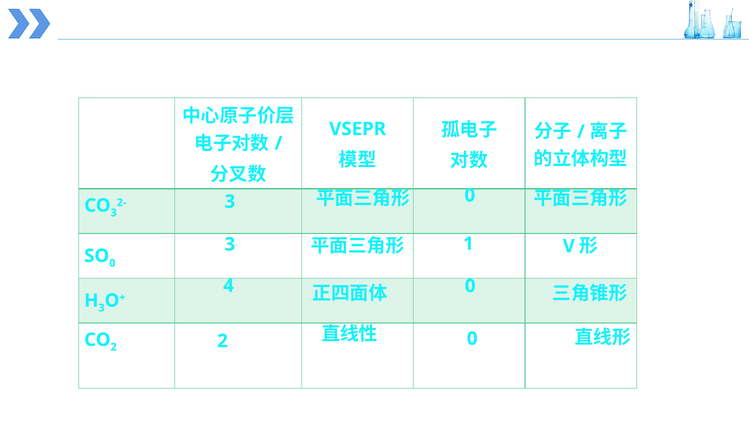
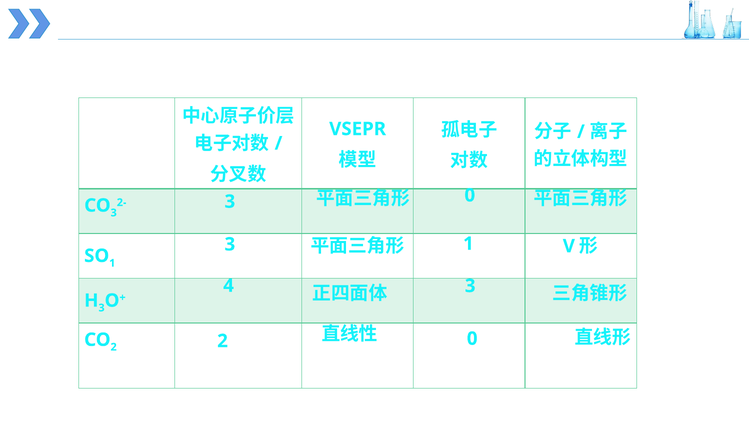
0: 0 -> 1 (112, 263)
0: 0 -> 3 (470, 286)
